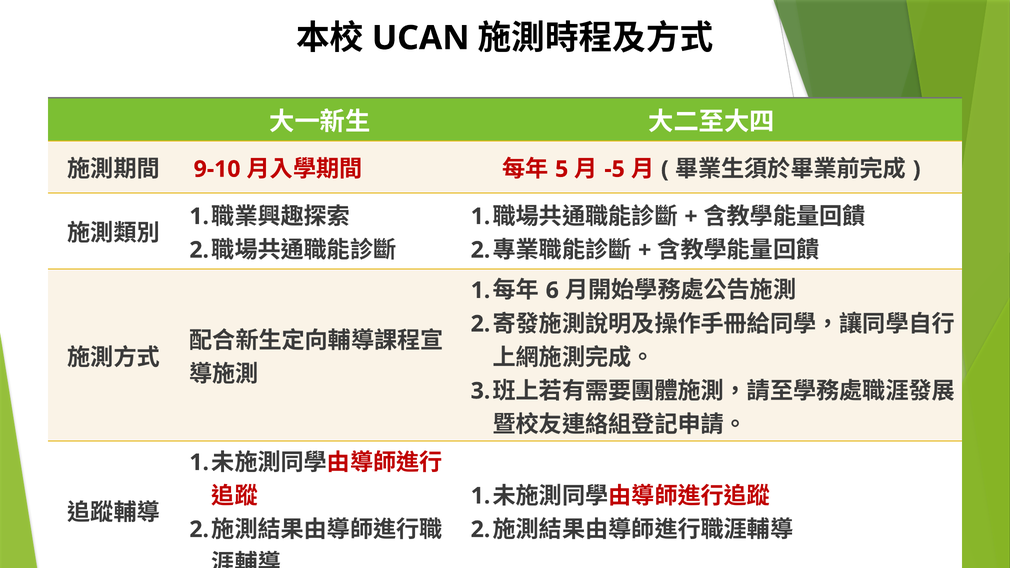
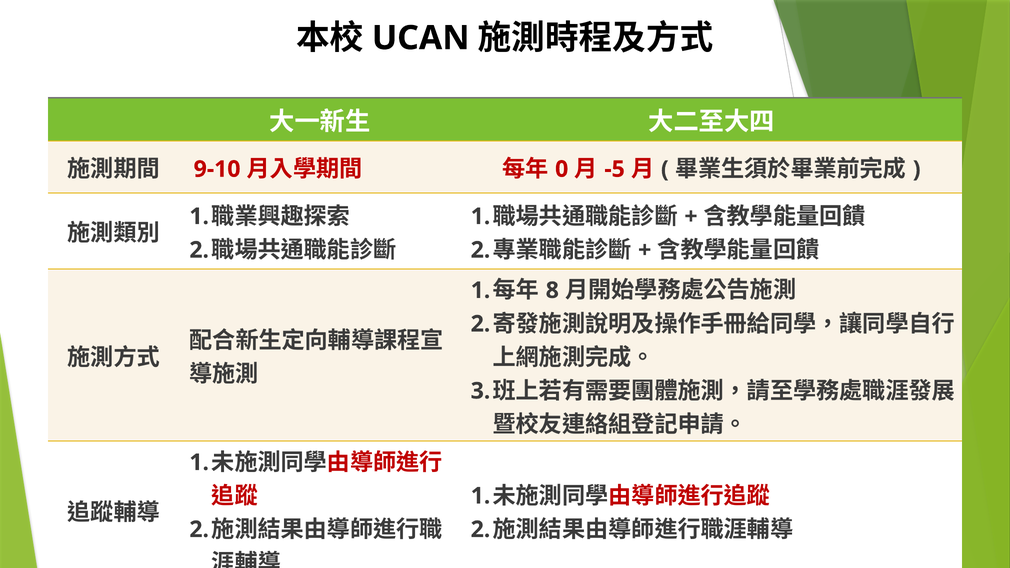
5: 5 -> 0 (562, 169)
6: 6 -> 8 (552, 290)
